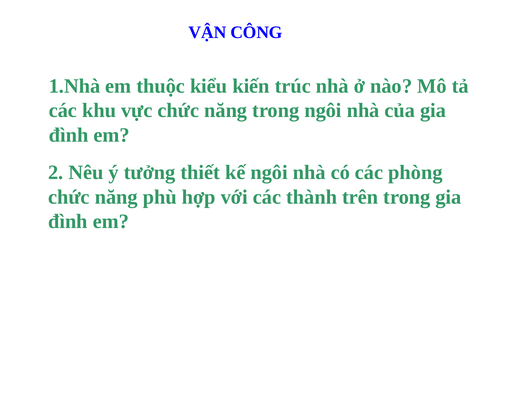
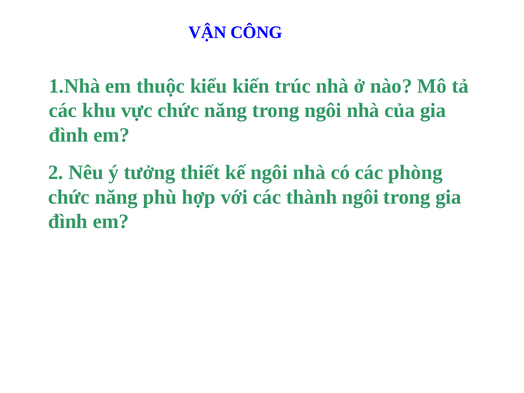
thành trên: trên -> ngôi (360, 197)
